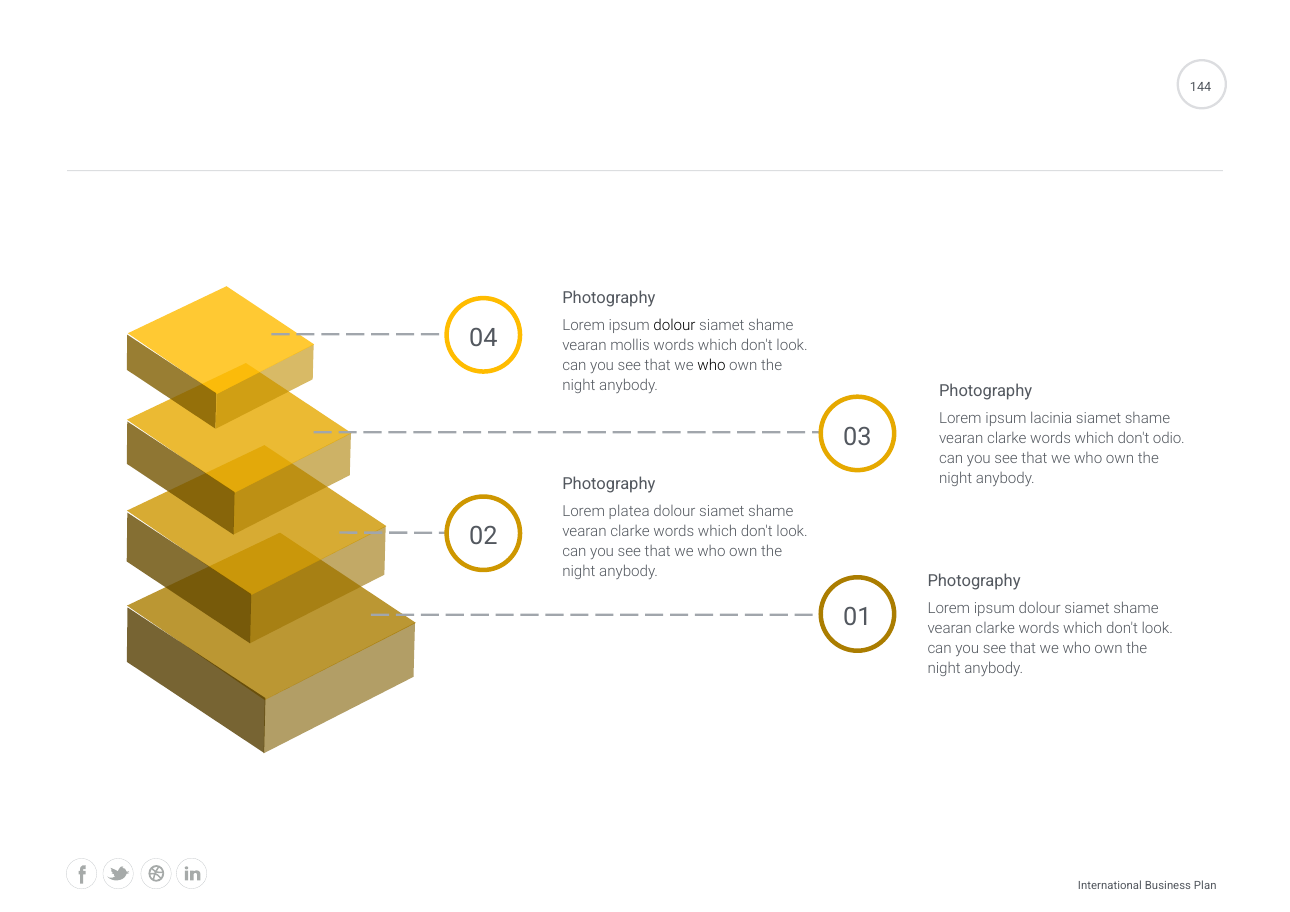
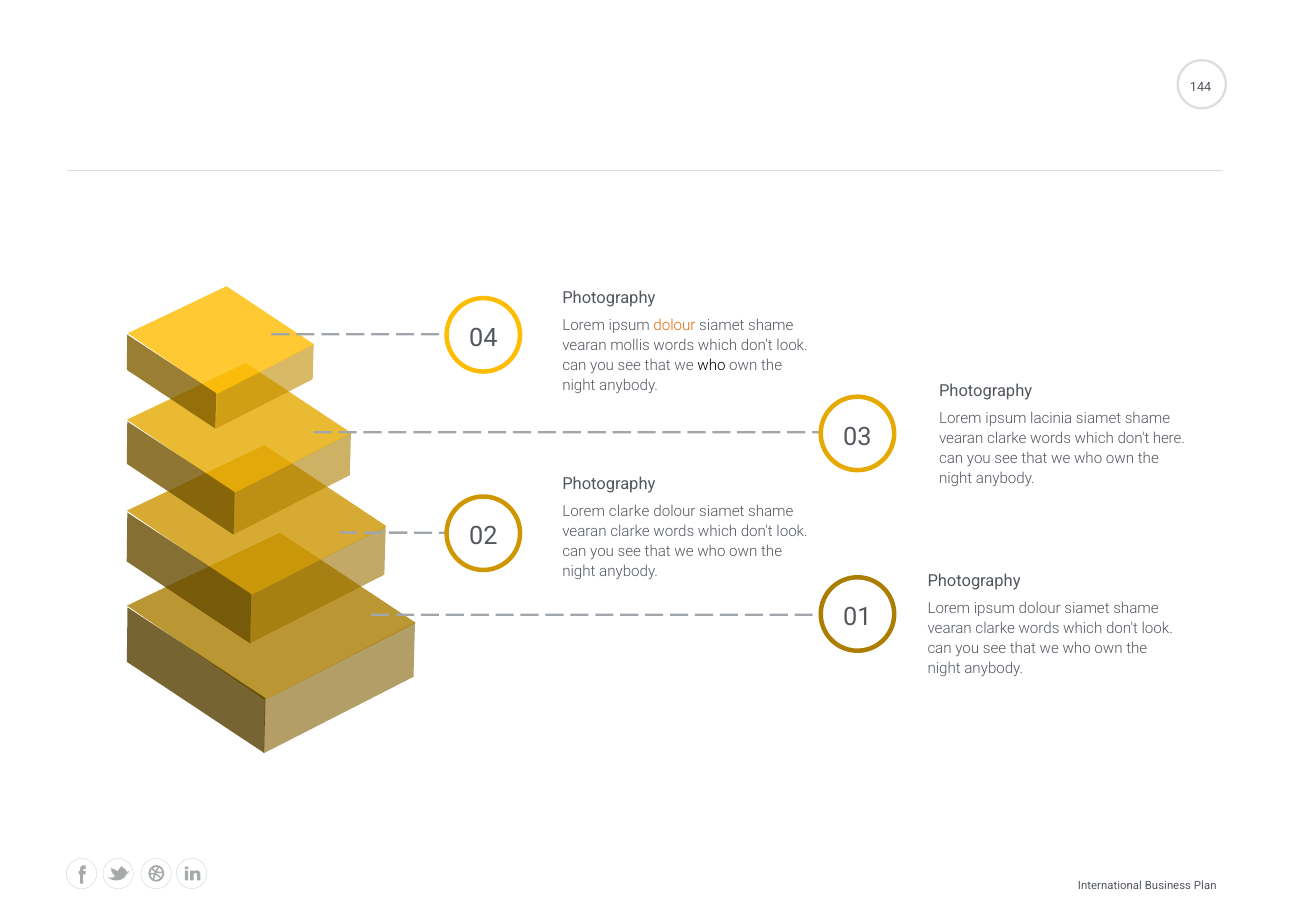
dolour colour: black -> orange (675, 325)
odio: odio -> here (1169, 439)
Lorem platea: platea -> clarke (629, 511)
